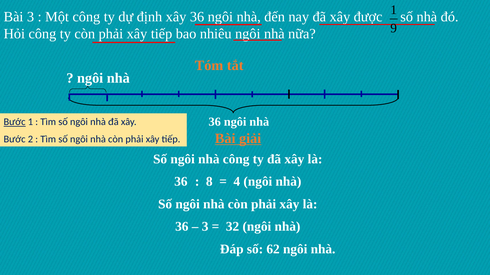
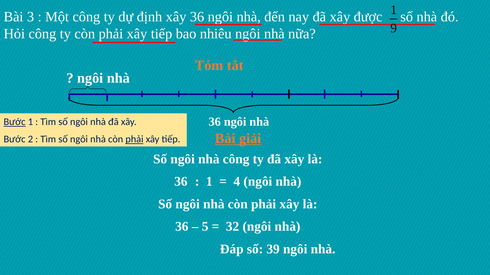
phải underline: none -> present (134, 140)
8: 8 -> 1 (209, 182)
3: 3 -> 5 (205, 227)
62: 62 -> 39 (273, 250)
